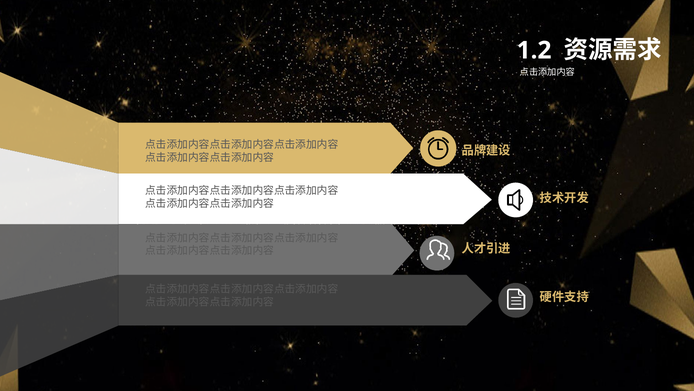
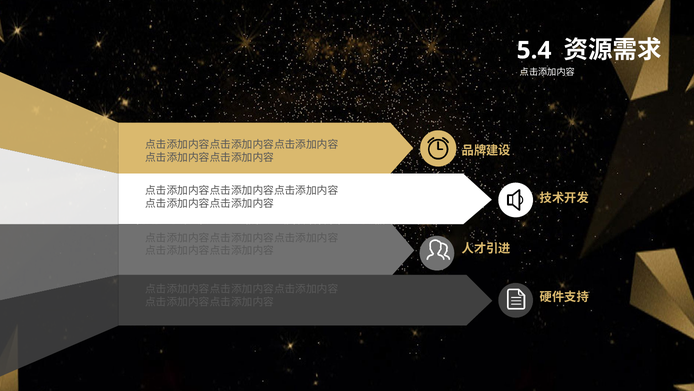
1.2: 1.2 -> 5.4 (534, 50)
